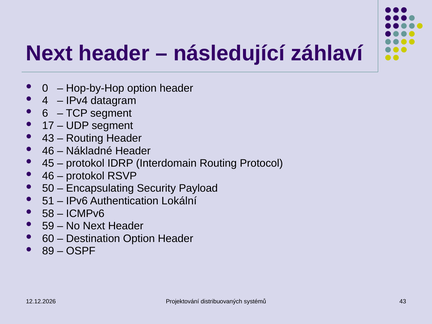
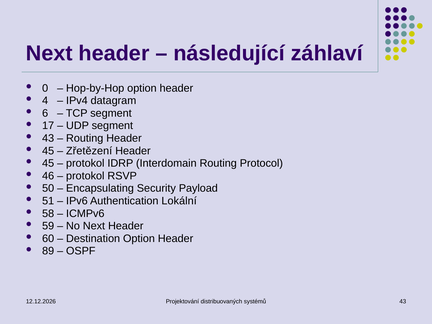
46: 46 -> 45 (48, 151)
Nákladné: Nákladné -> Zřetězení (89, 151)
